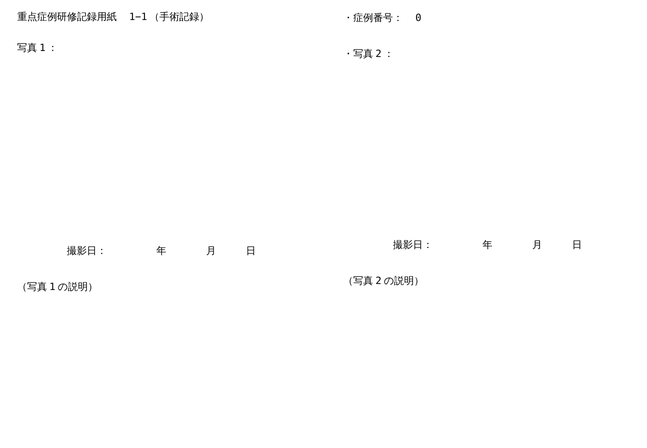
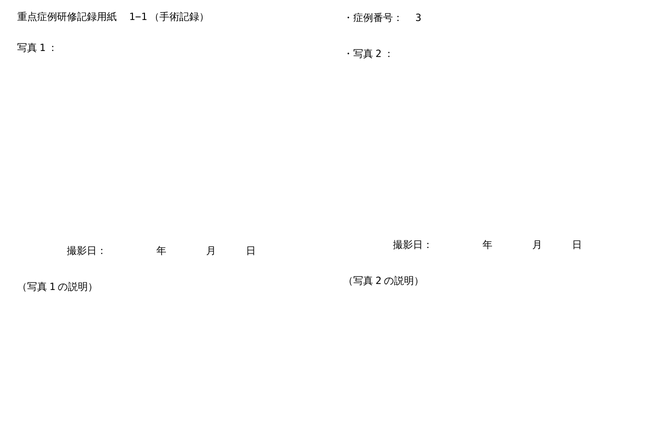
0: 0 -> 3 (418, 18)
